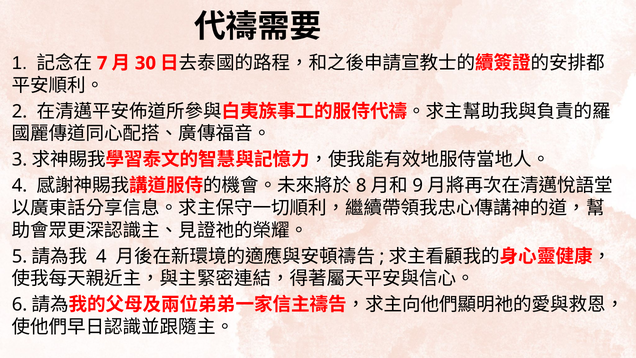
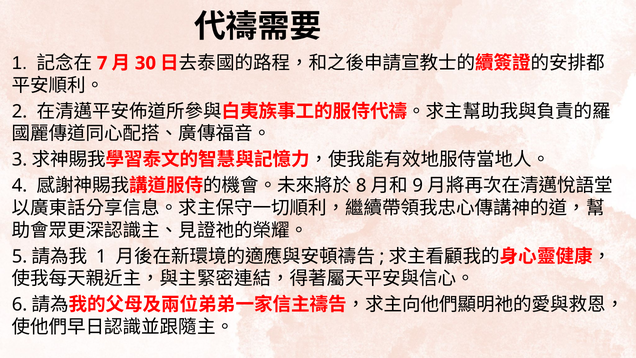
4: 4 -> 1 (101, 256)
